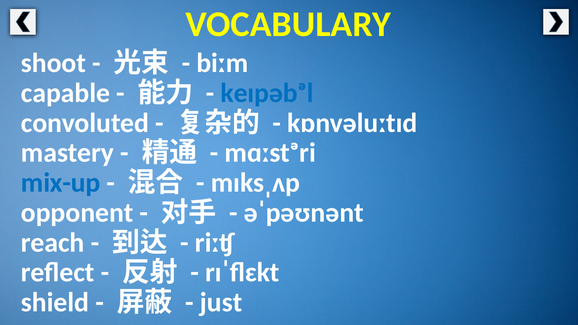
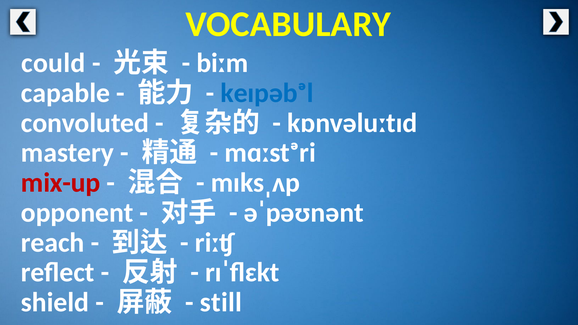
shoot: shoot -> could (53, 63)
mix-up colour: blue -> red (61, 183)
just: just -> still (221, 302)
